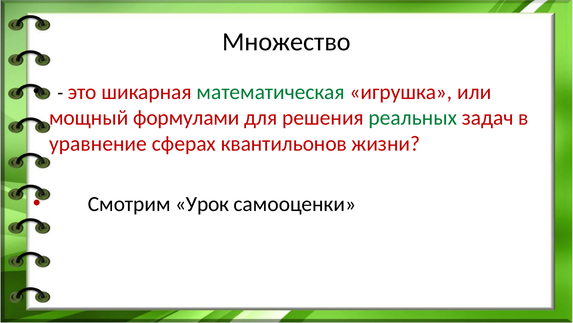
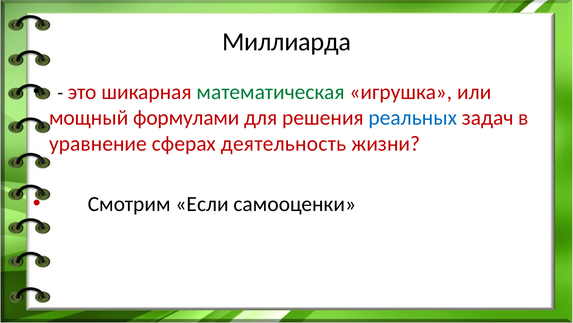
Множество: Множество -> Миллиарда (287, 42)
реальных colour: green -> blue (413, 118)
квантильонов: квантильонов -> деятельность (284, 143)
Урок: Урок -> Если (202, 203)
